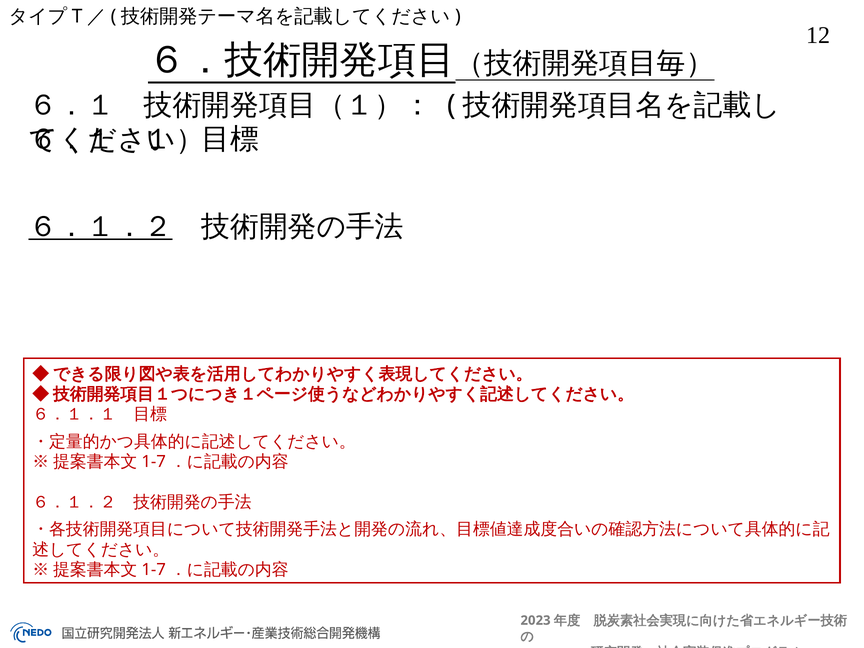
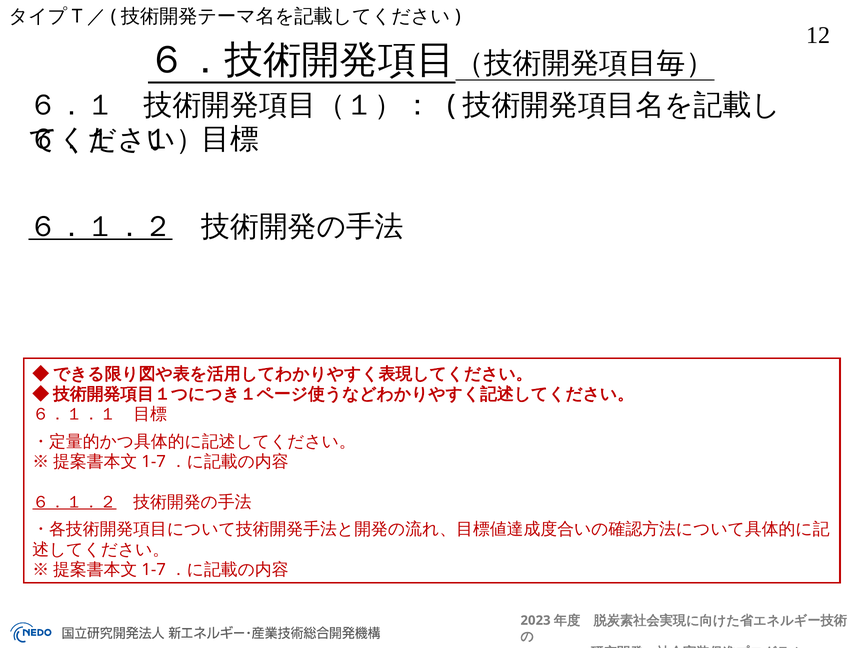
６．１．２ underline: none -> present (74, 502)
